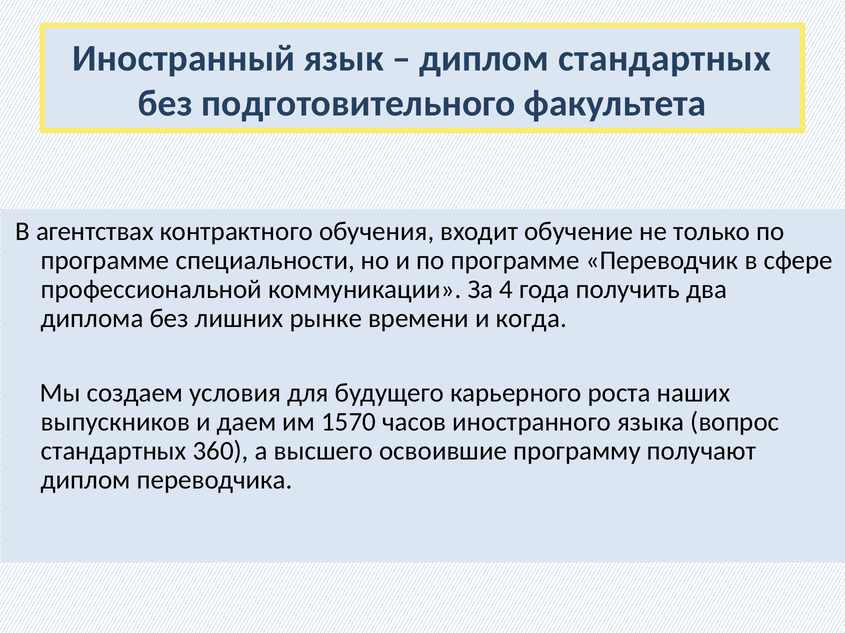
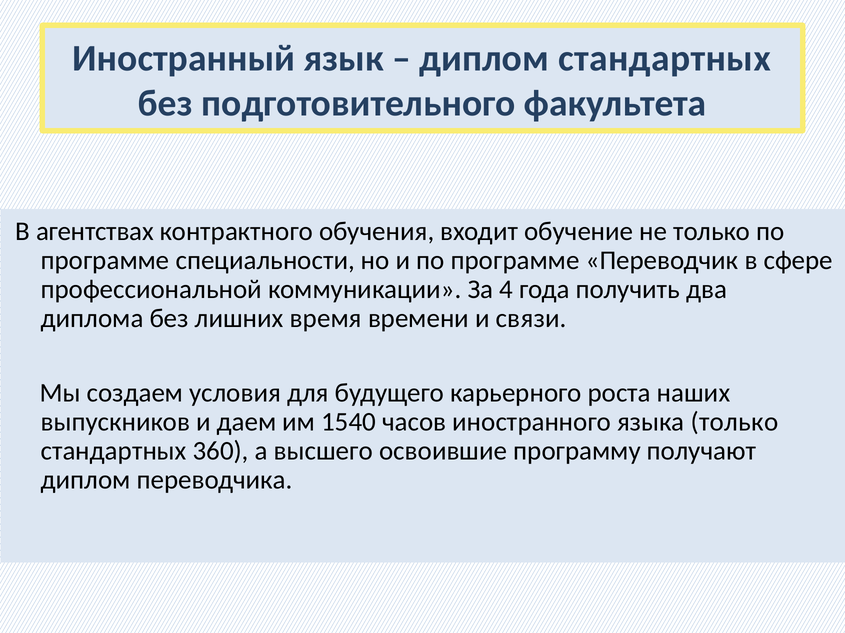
рынке: рынке -> время (326, 319)
когда: когда -> связи (531, 319)
1570: 1570 -> 1540 (349, 422)
языка вопрос: вопрос -> только (735, 422)
